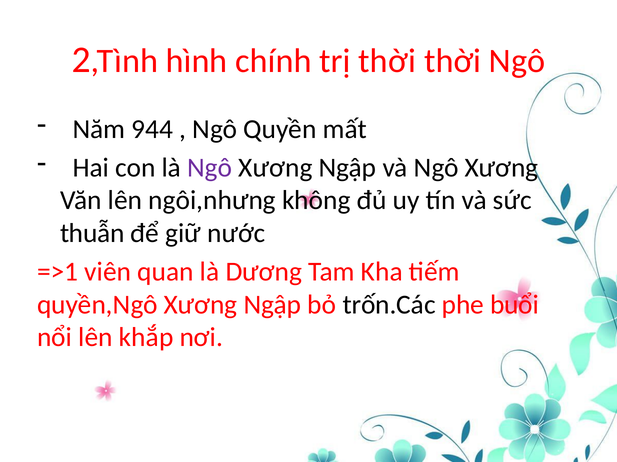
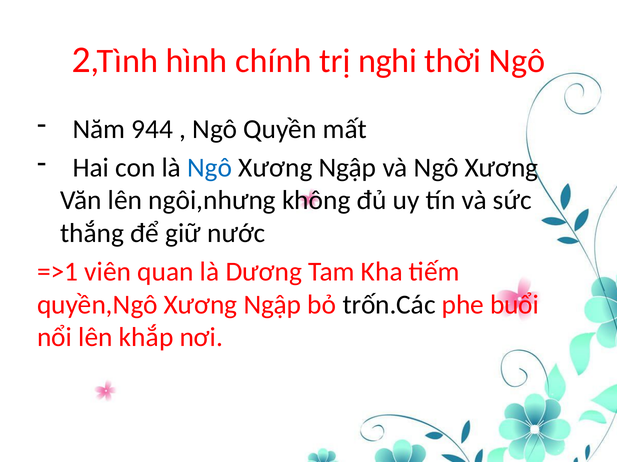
trị thời: thời -> nghi (388, 61)
Ngô colour: purple -> blue (210, 168)
thuẫn: thuẫn -> thắng (92, 234)
